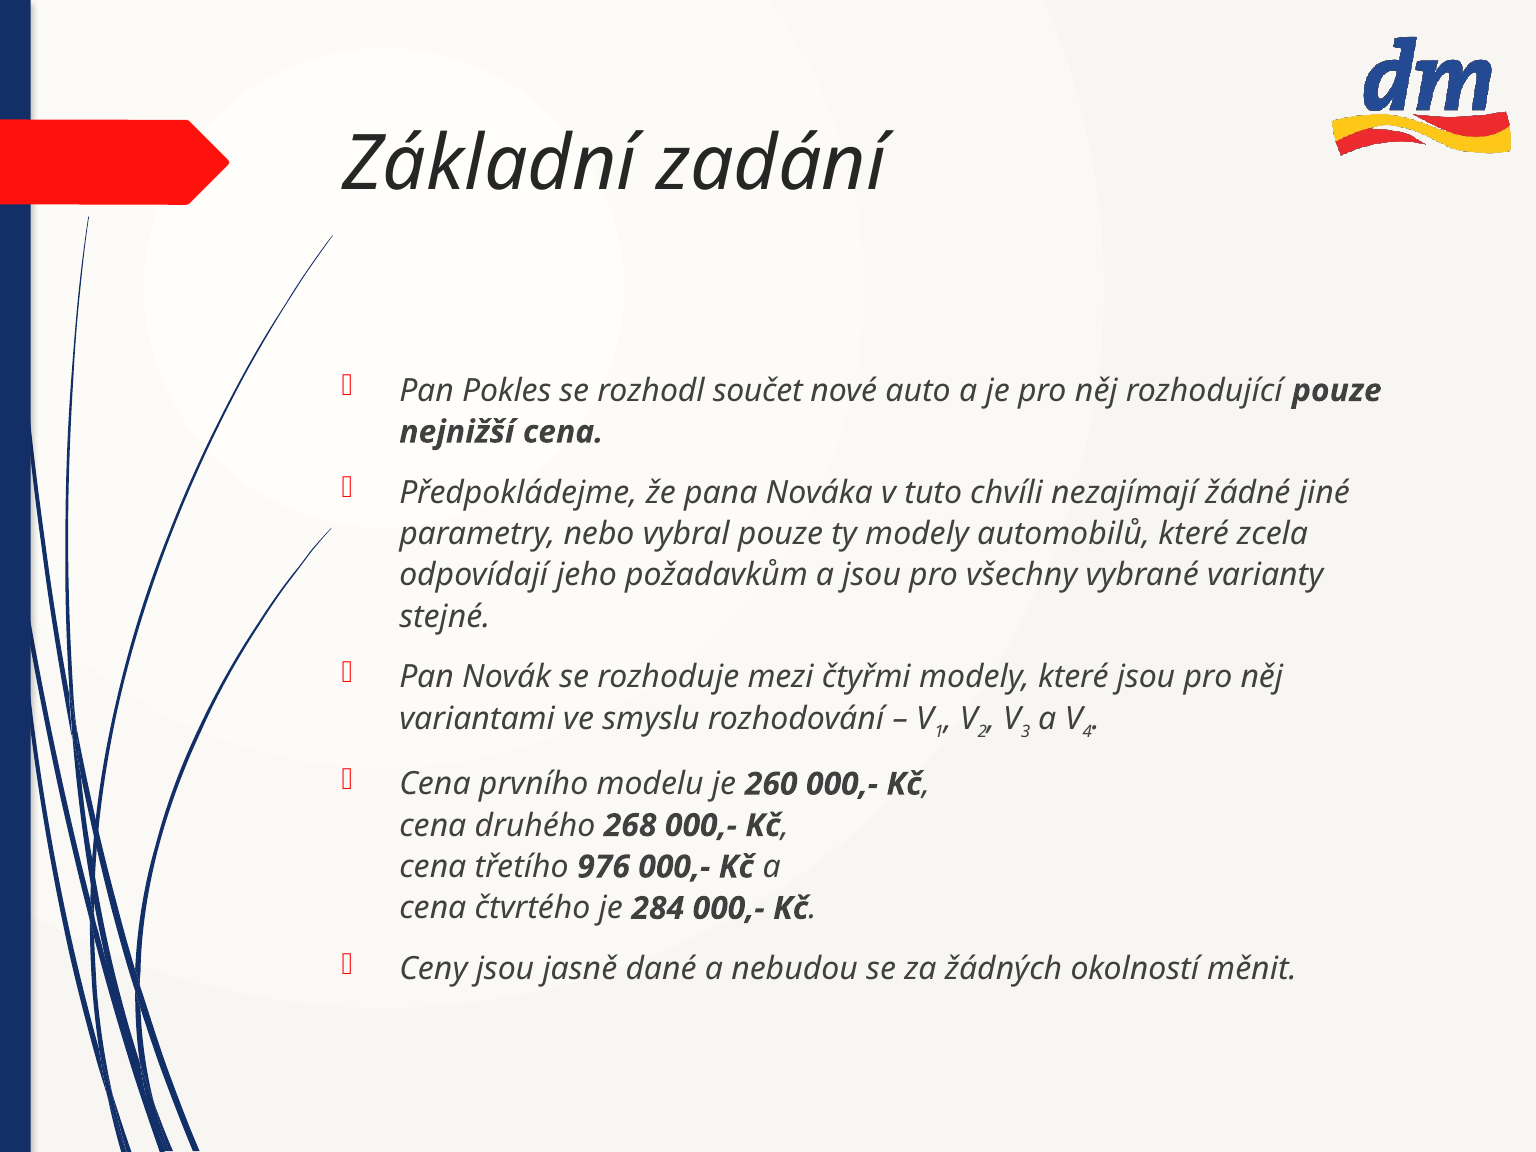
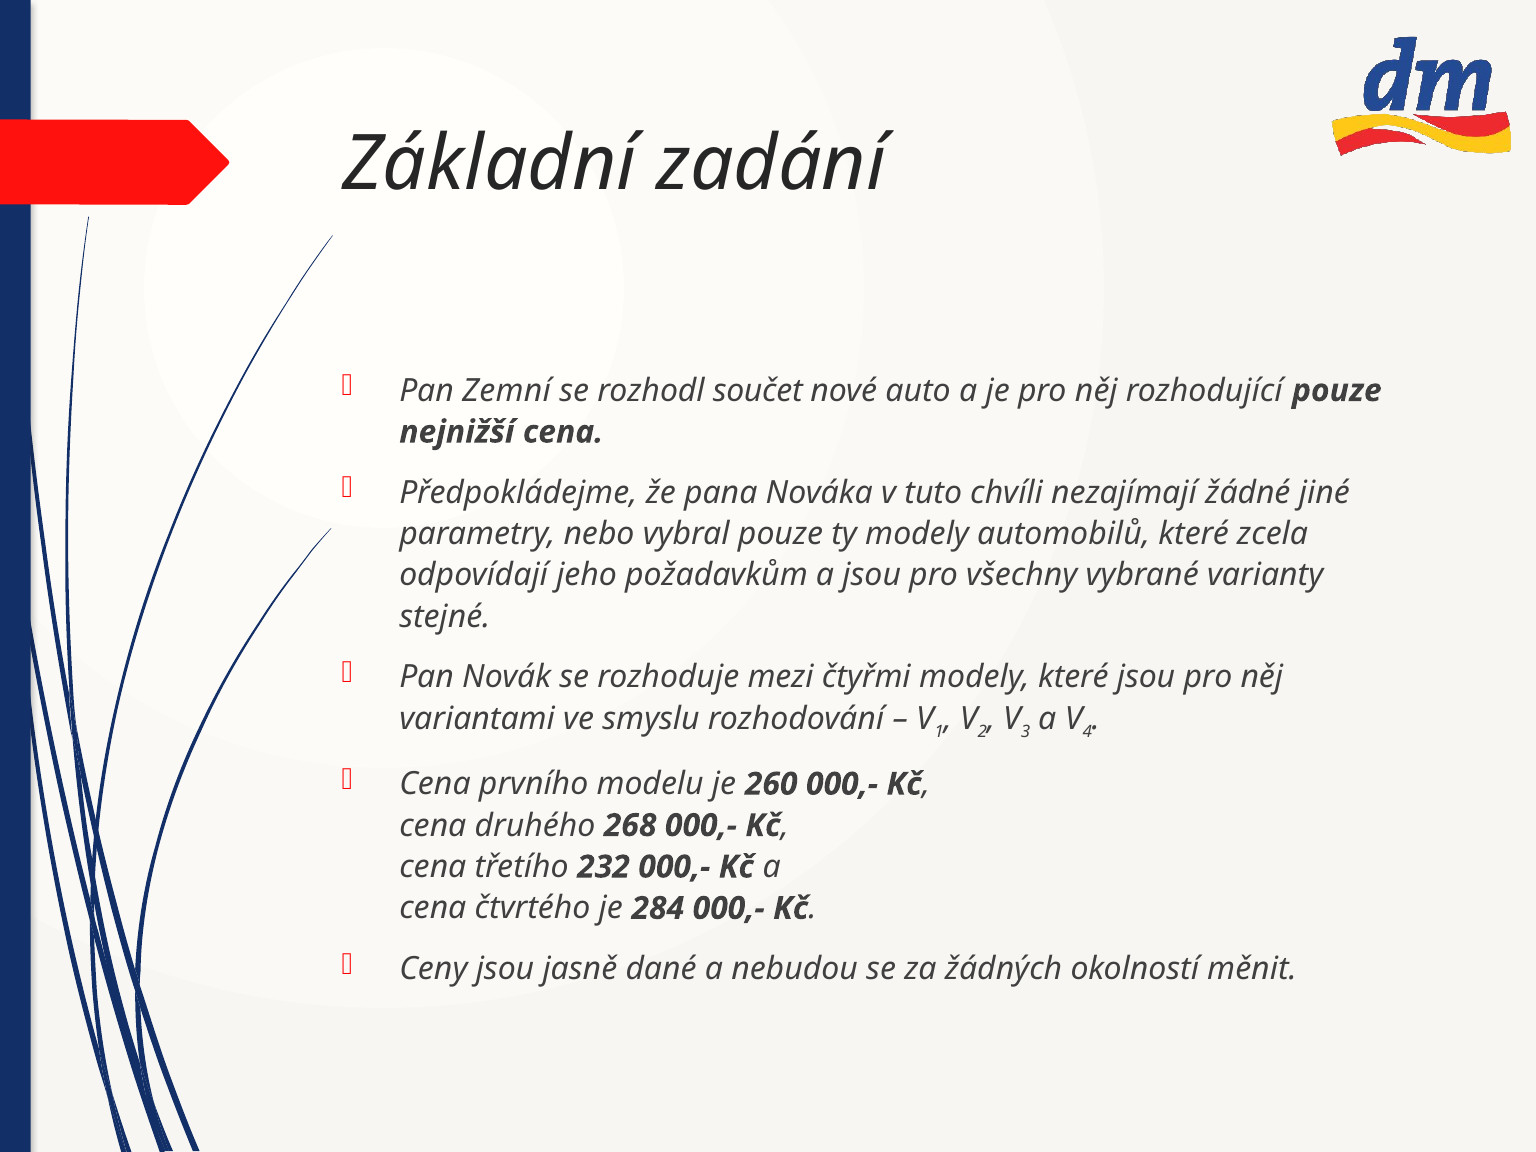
Pokles: Pokles -> Zemní (507, 391)
976: 976 -> 232 (604, 867)
